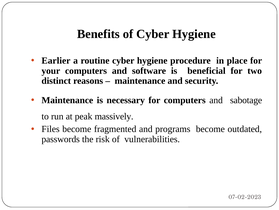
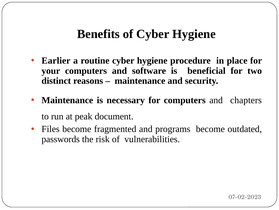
sabotage: sabotage -> chapters (246, 100)
massively: massively -> document (114, 116)
